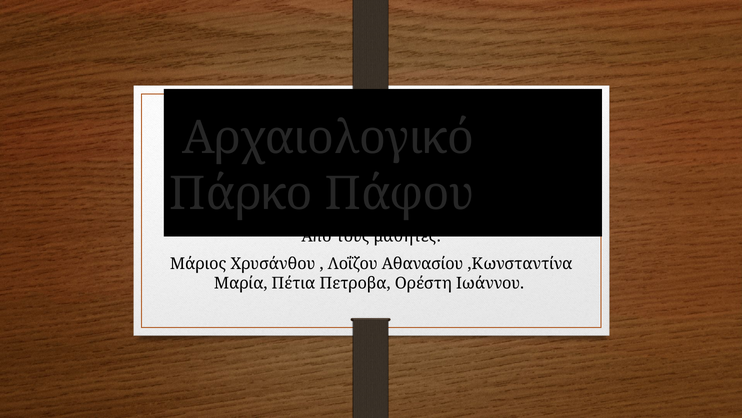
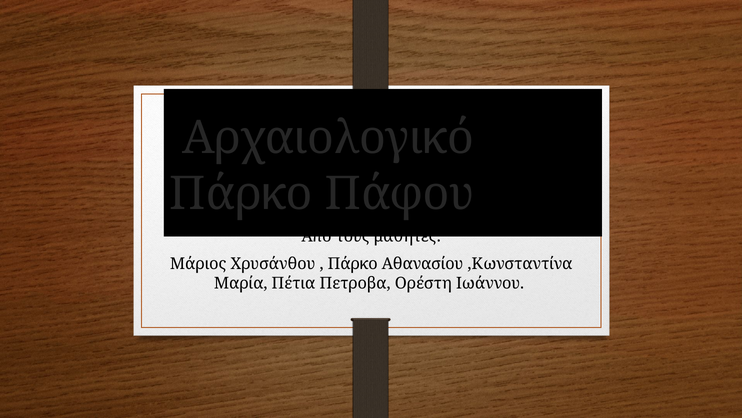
Λοΐζου: Λοΐζου -> Πάρκο (353, 264)
